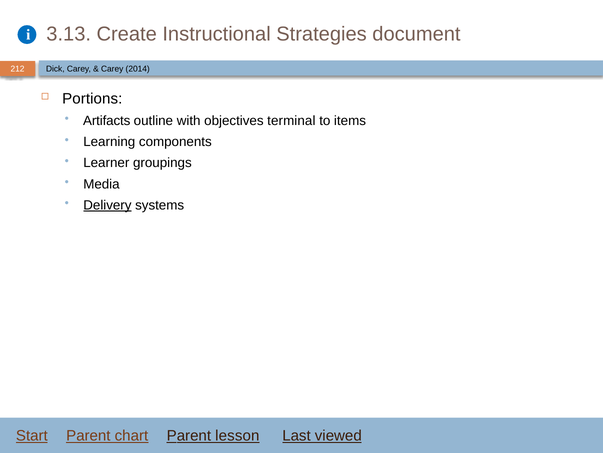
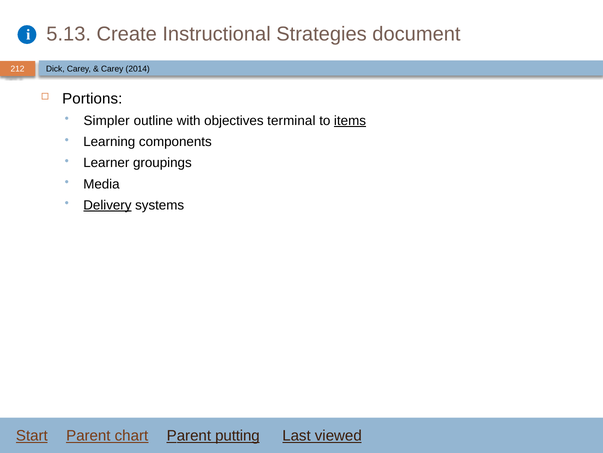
3.13: 3.13 -> 5.13 (69, 34)
Artifacts: Artifacts -> Simpler (107, 120)
items underline: none -> present (350, 120)
lesson: lesson -> putting (237, 435)
